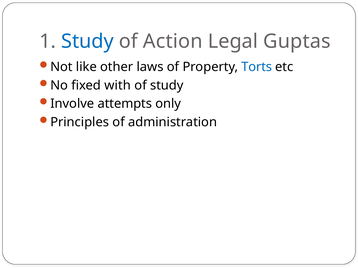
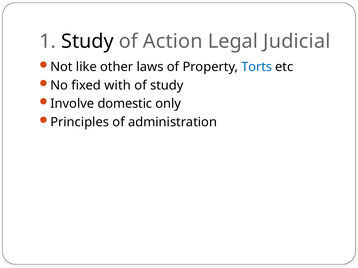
Study colour: blue -> black (87, 41)
Guptas: Guptas -> Judicial (297, 41)
attempts: attempts -> domestic (125, 104)
